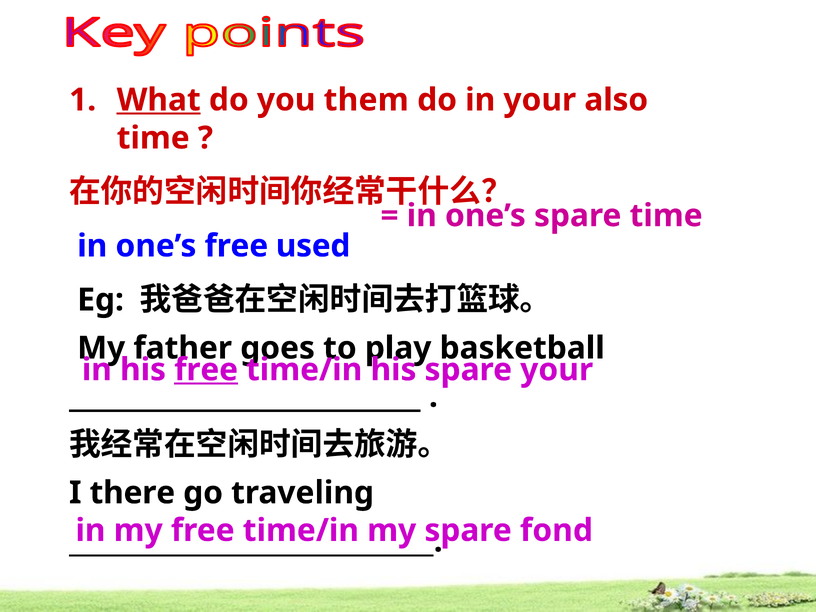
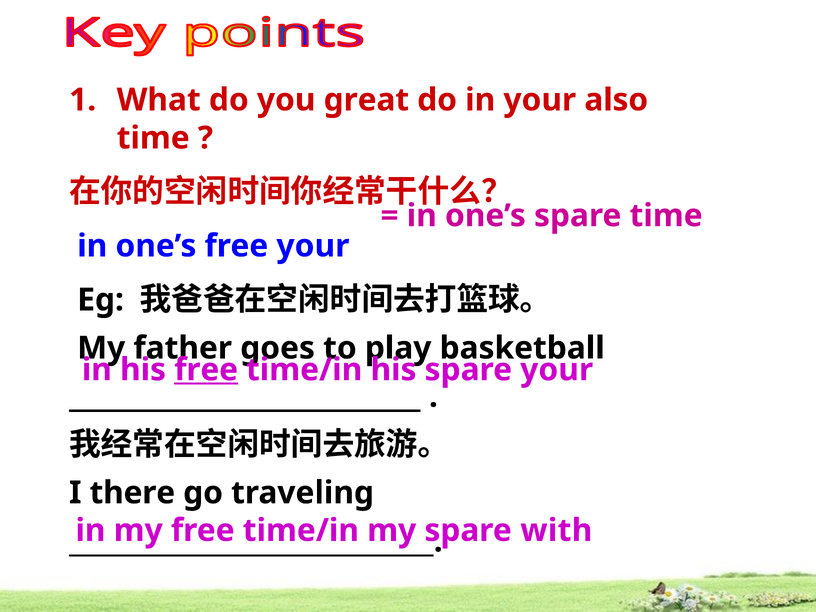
What underline: present -> none (159, 100)
them: them -> great (366, 100)
free used: used -> your (313, 246)
fond: fond -> with (556, 530)
